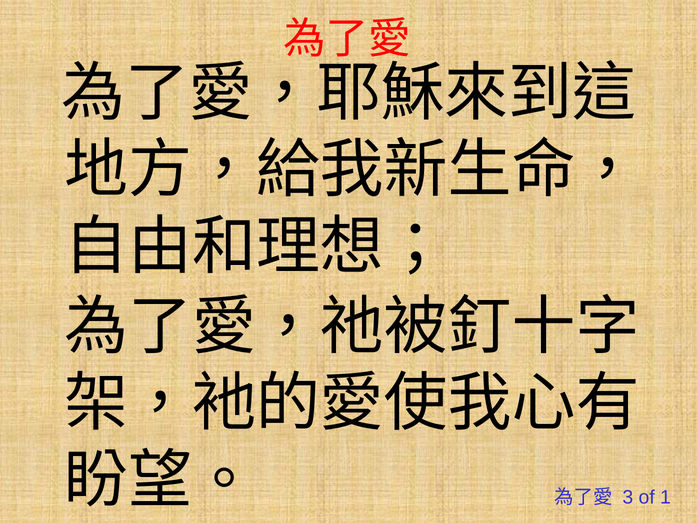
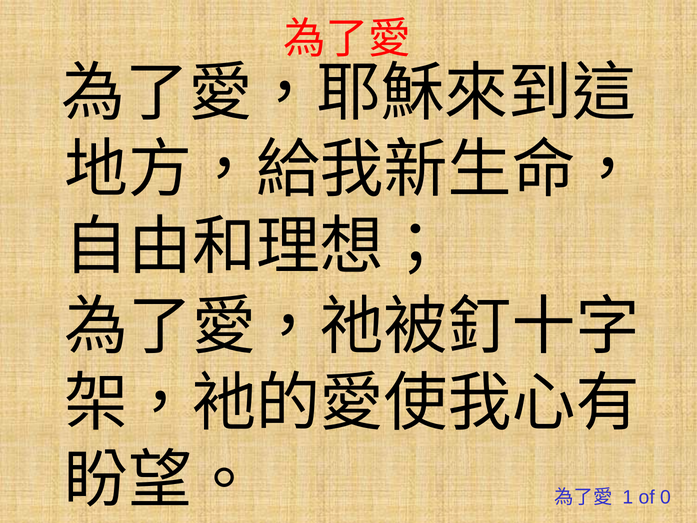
3: 3 -> 1 (628, 497)
1: 1 -> 0 (665, 497)
